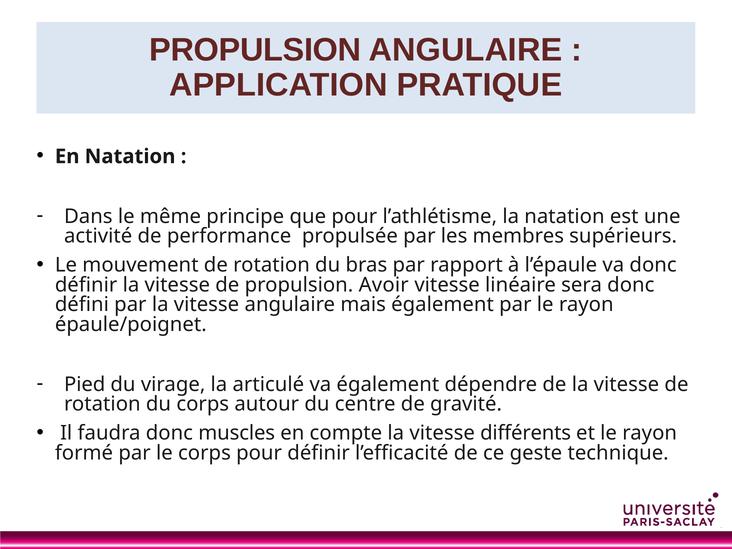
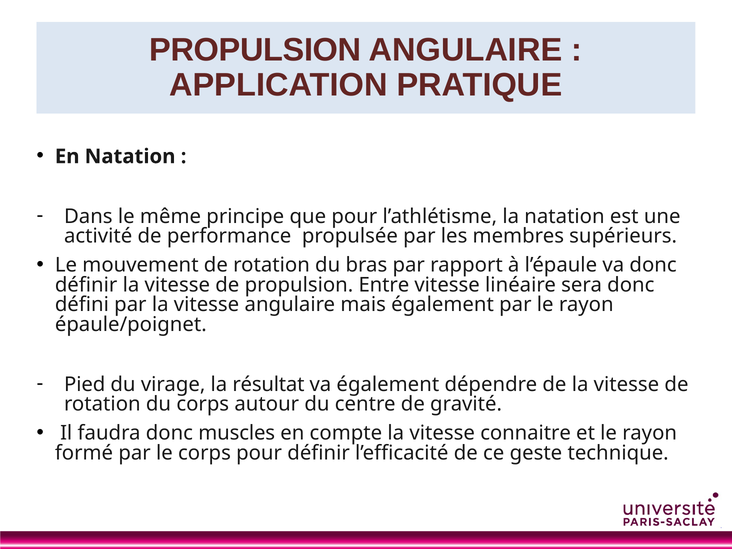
Avoir: Avoir -> Entre (384, 285)
articulé: articulé -> résultat (268, 384)
différents: différents -> connaitre (526, 433)
